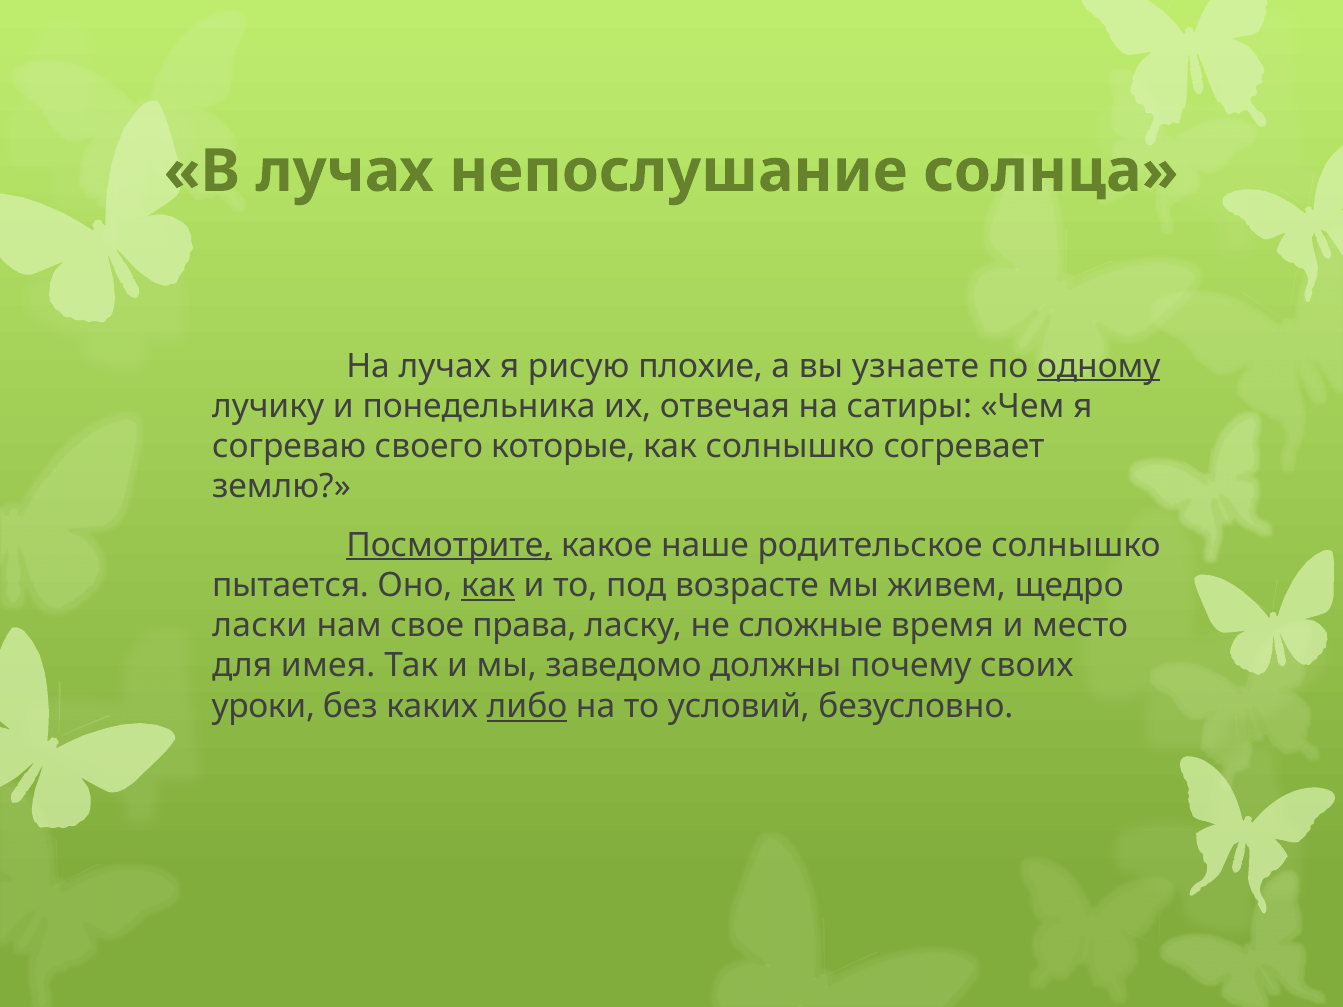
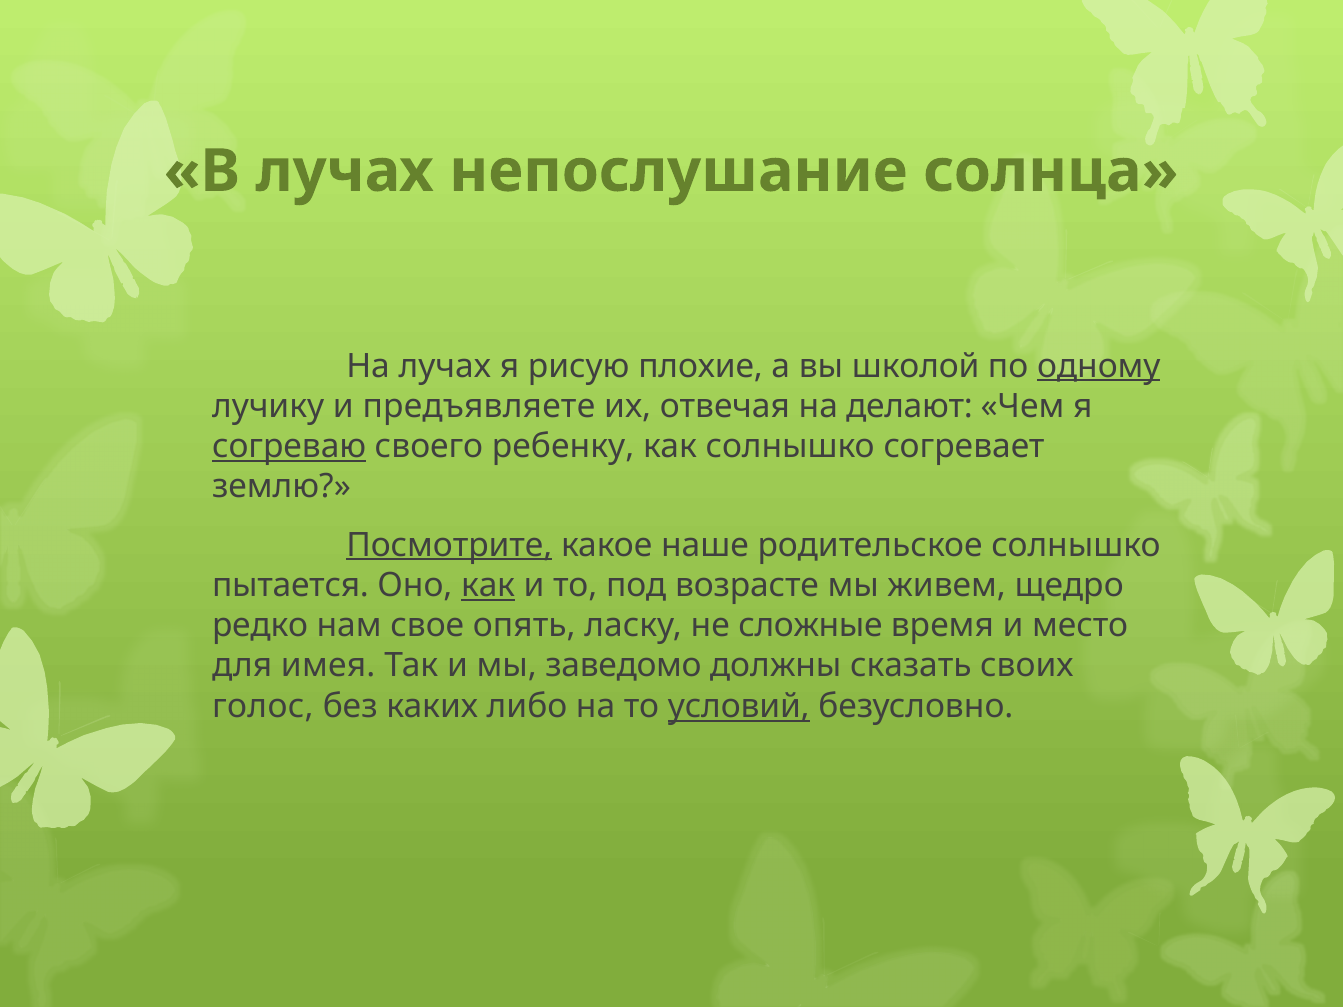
узнаете: узнаете -> школой (916, 366)
понедельника: понедельника -> предъявляете (479, 406)
сатиры: сатиры -> делают (909, 406)
согреваю underline: none -> present (289, 447)
которые: которые -> ребенку (563, 447)
ласки: ласки -> редко (260, 626)
права: права -> опять (524, 626)
почему: почему -> сказать (911, 666)
уроки: уроки -> голос (263, 706)
либо underline: present -> none (527, 706)
условий underline: none -> present (739, 706)
